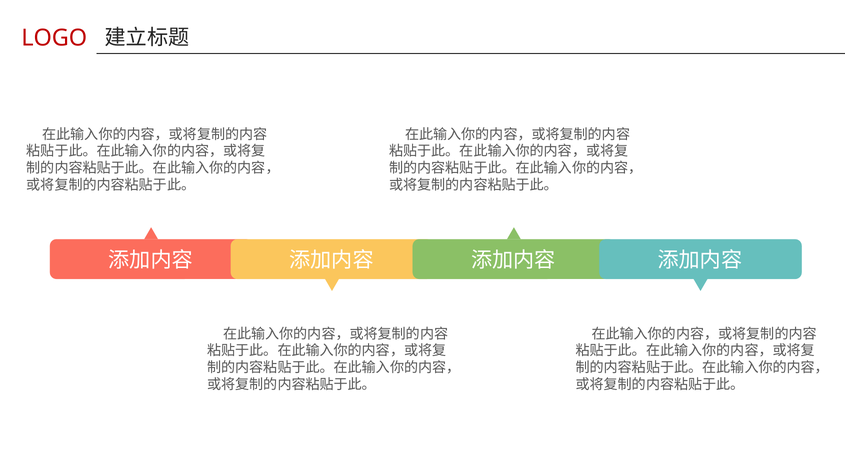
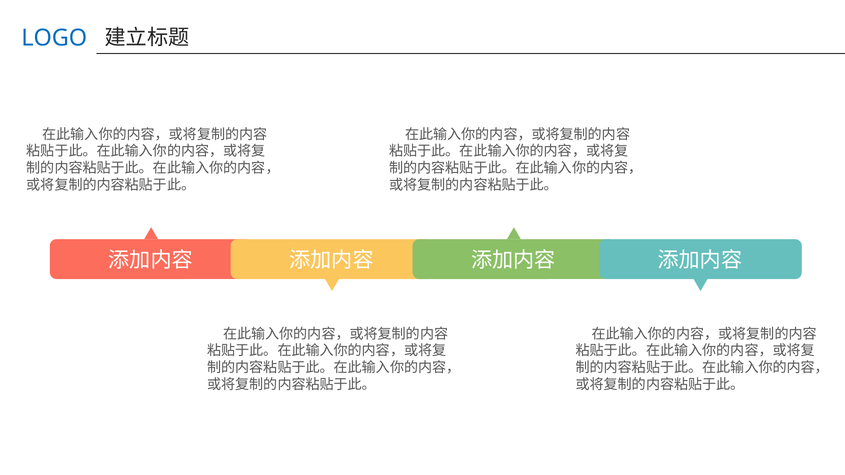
LOGO colour: red -> blue (54, 38)
